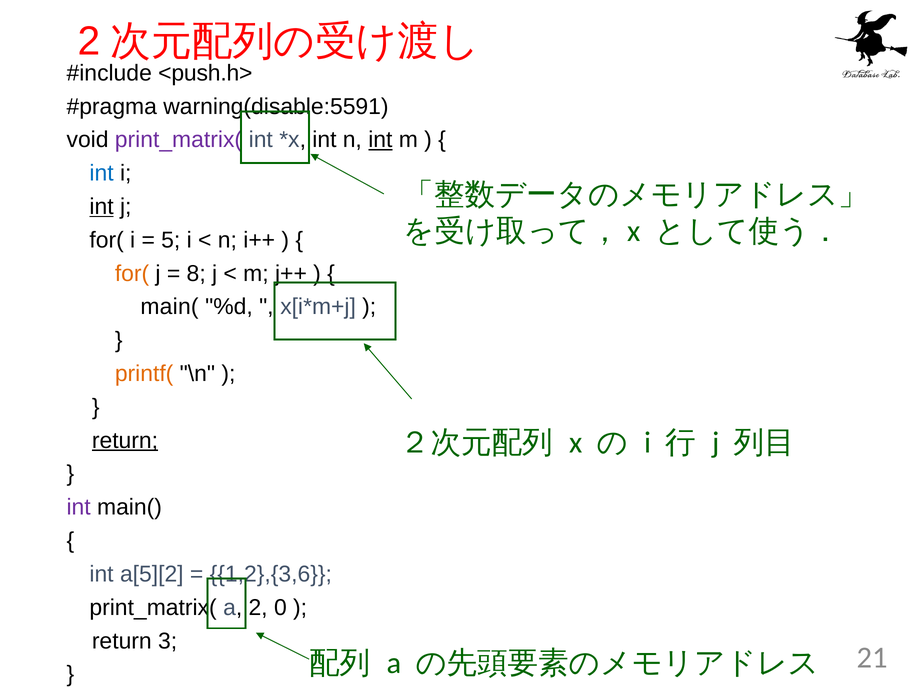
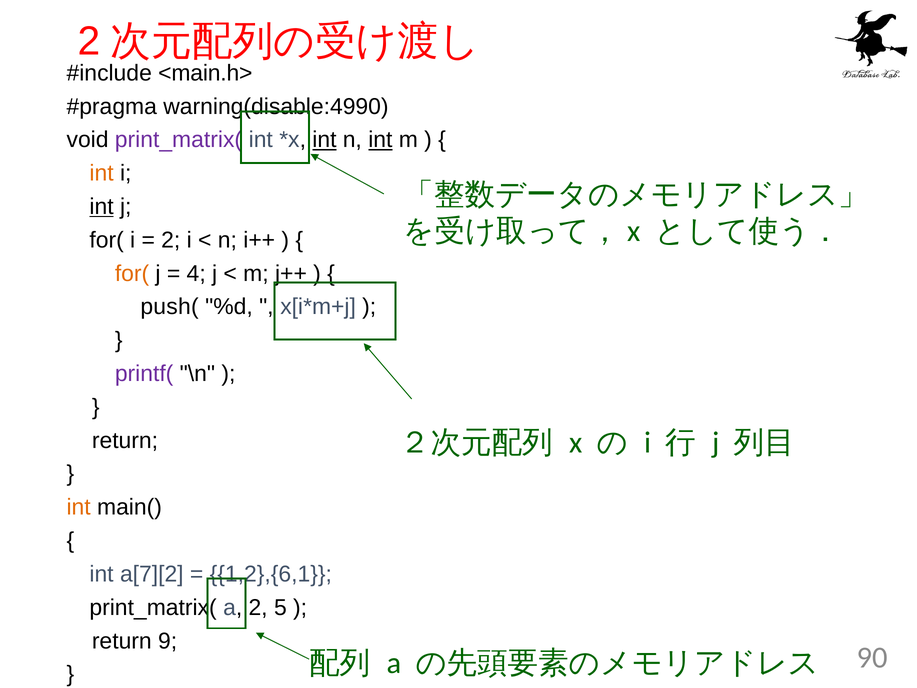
<push.h>: <push.h> -> <main.h> (205, 73)
warning(disable:5591: warning(disable:5591 -> warning(disable:4990 (276, 106)
int underline: none -> present (324, 140)
int colour: blue -> orange (102, 173)
5: 5 -> 2 (171, 240)
8: 8 -> 4 (196, 273)
main(: main( -> push( (170, 307)
printf( colour: orange -> purple (144, 374)
return underline: present -> none (125, 440)
int colour: purple -> orange (79, 507)
a[5][2: a[5][2 -> a[7][2 (152, 574)
1,2},{3,6: 1,2},{3,6 -> 1,2},{6,1 (271, 574)
0: 0 -> 5 (280, 607)
3: 3 -> 9 (168, 641)
21: 21 -> 90 (872, 658)
